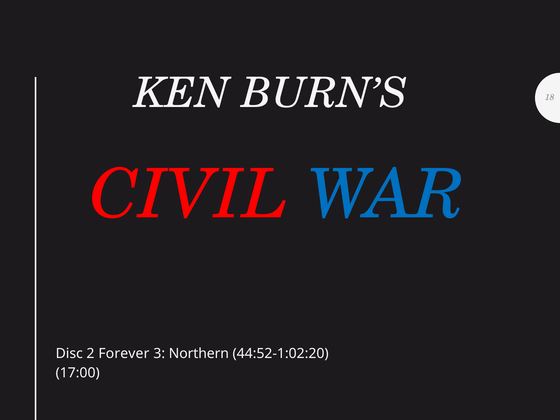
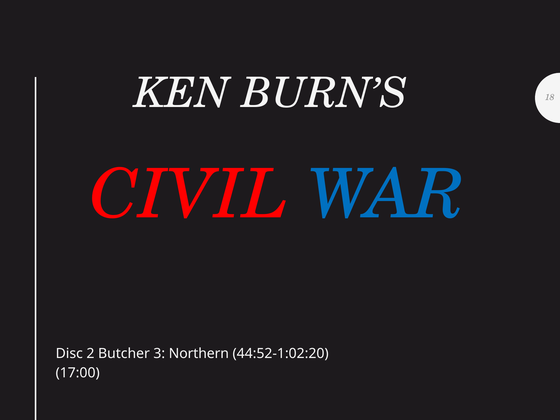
Forever: Forever -> Butcher (124, 354)
